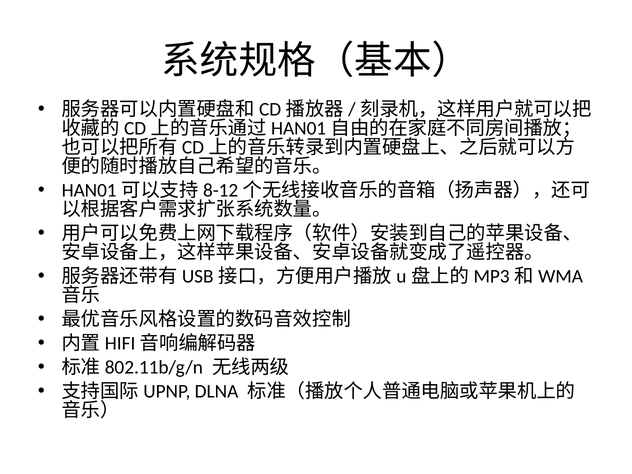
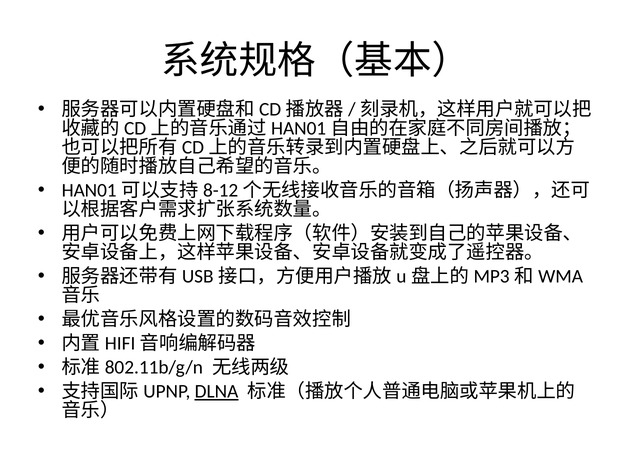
DLNA underline: none -> present (217, 391)
